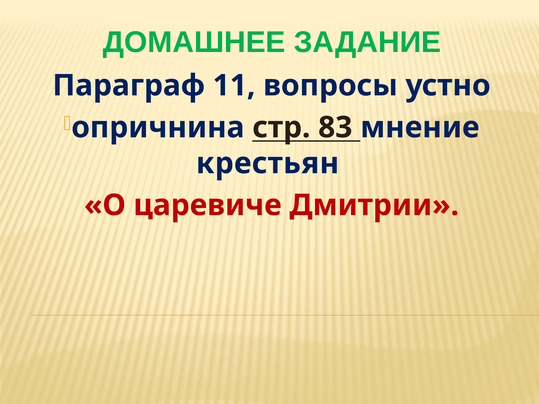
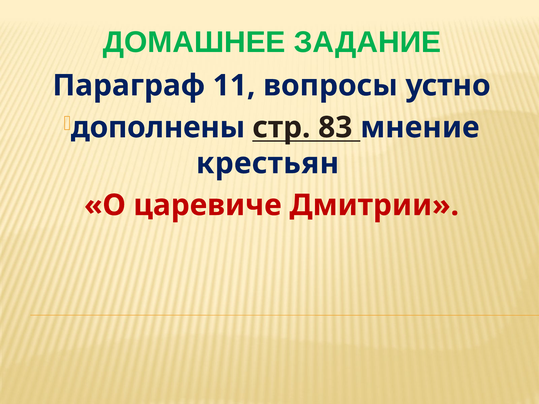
опричнина: опричнина -> дополнены (158, 128)
